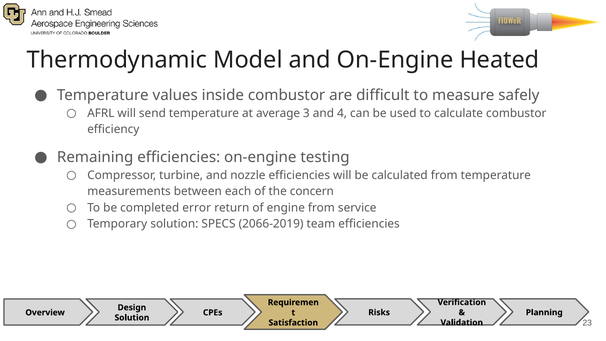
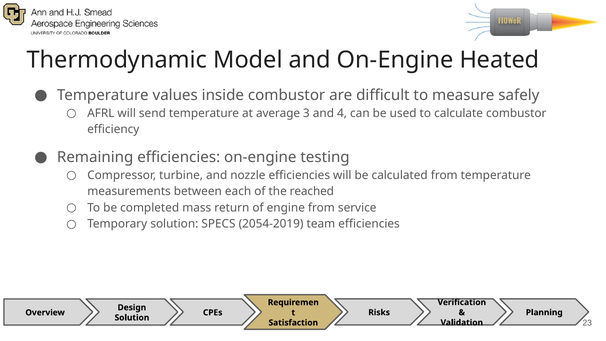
concern: concern -> reached (312, 191)
error: error -> mass (197, 208)
2066-2019: 2066-2019 -> 2054-2019 (271, 224)
